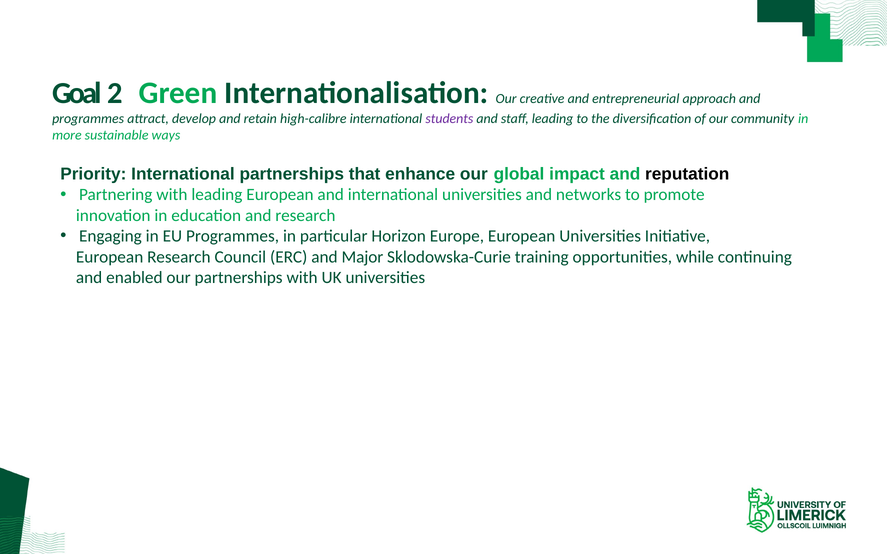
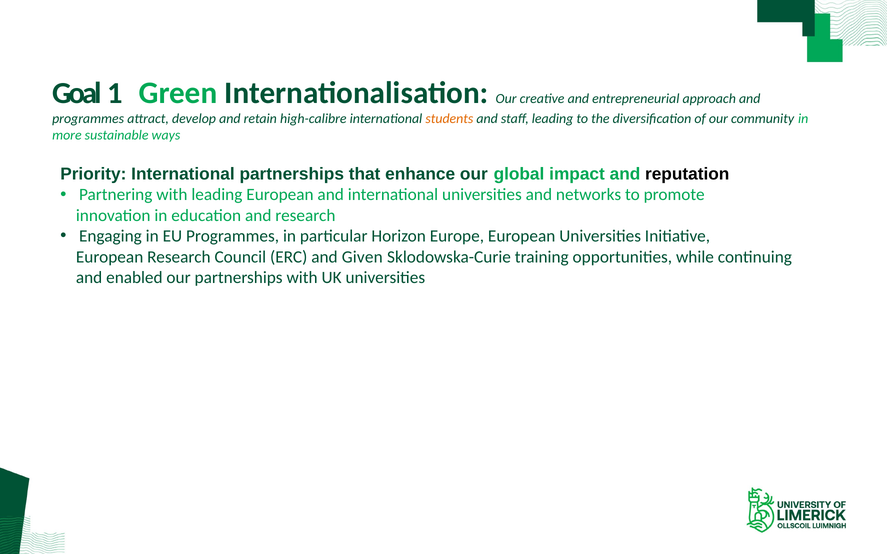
2: 2 -> 1 (115, 93)
students colour: purple -> orange (449, 119)
Major: Major -> Given (362, 257)
